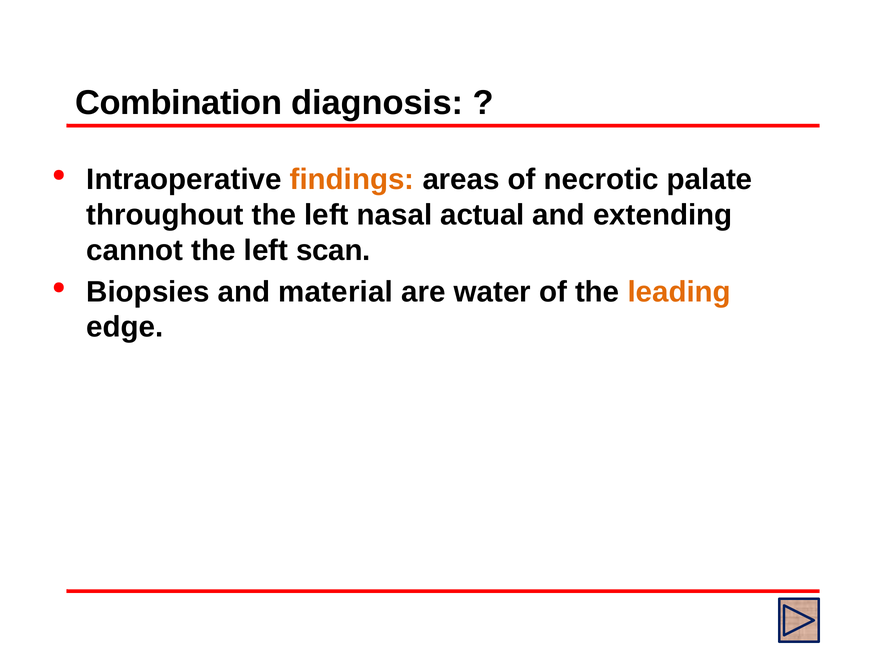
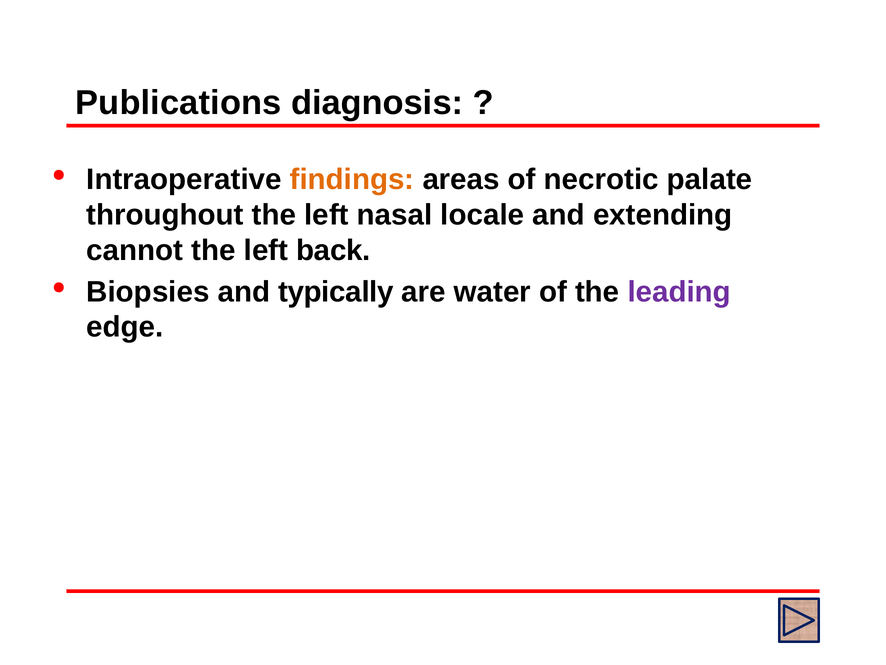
Combination: Combination -> Publications (178, 103)
actual: actual -> locale (482, 215)
scan: scan -> back (333, 250)
material: material -> typically (336, 292)
leading colour: orange -> purple (679, 292)
